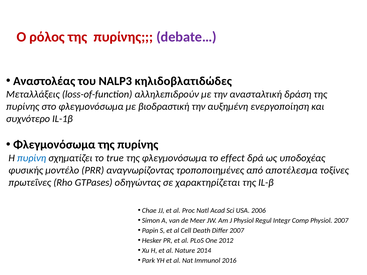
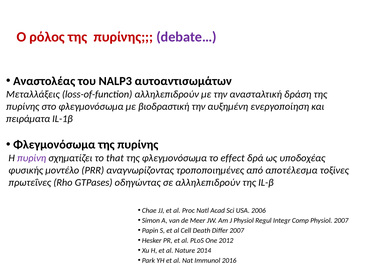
κηλιδοβλατιδώδες: κηλιδοβλατιδώδες -> αυτοαντισωμάτων (183, 81)
συχνότερο: συχνότερο -> πειράματα (28, 119)
πυρίνη colour: blue -> purple (32, 158)
true: true -> that (115, 158)
σε χαρακτηρίζεται: χαρακτηρίζεται -> αλληλεπιδρούν (208, 183)
